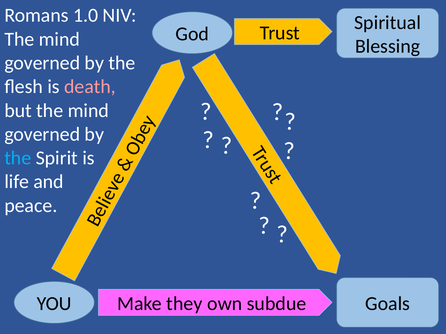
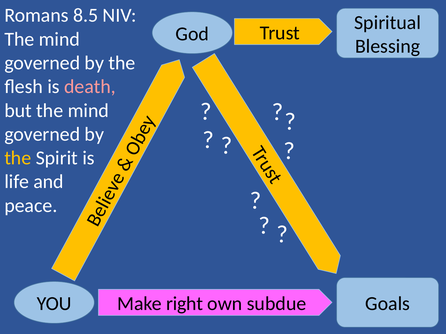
1.0: 1.0 -> 8.5 (86, 15)
the colour: light blue -> yellow (18, 158)
they: they -> right (185, 304)
